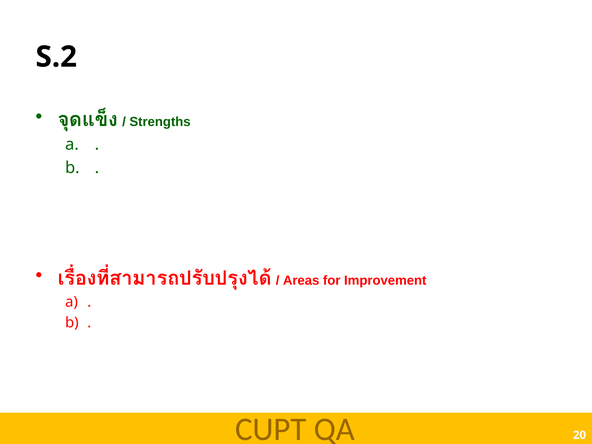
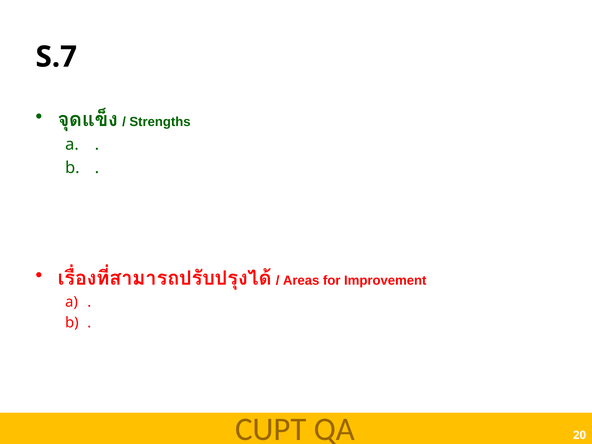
S.2: S.2 -> S.7 (56, 57)
